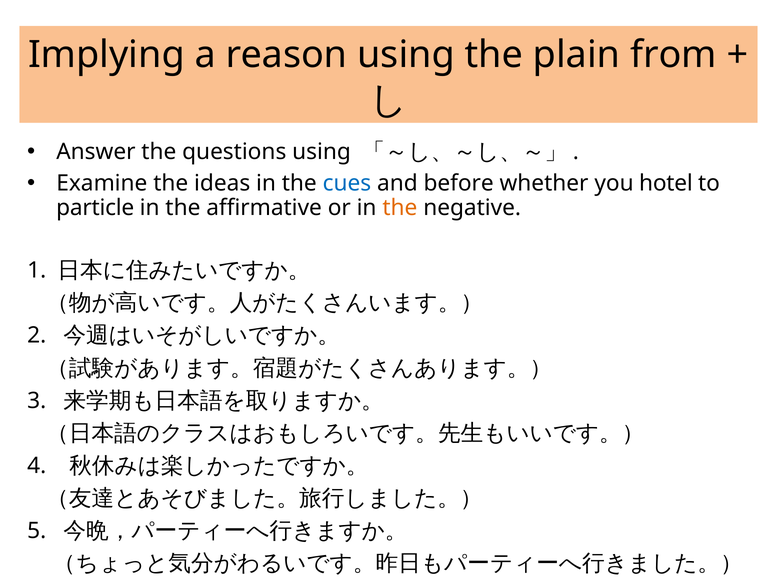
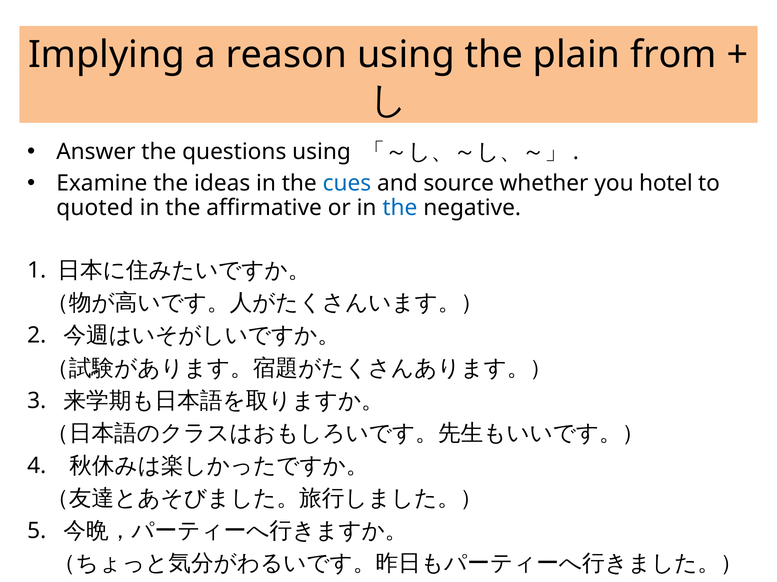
before: before -> source (459, 183)
particle: particle -> quoted (95, 208)
the colour: orange -> blue (400, 208)
